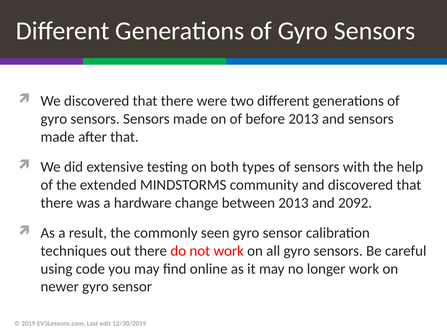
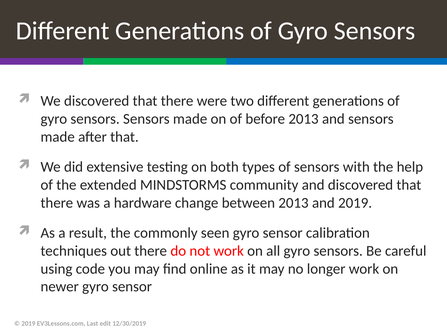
and 2092: 2092 -> 2019 (355, 203)
